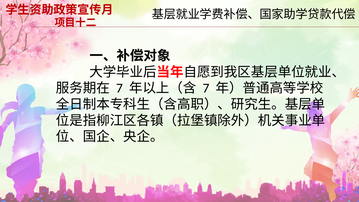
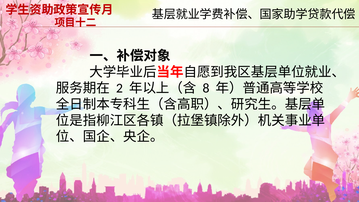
7: 7 -> 2 (119, 88)
7: 7 -> 8 (206, 88)
